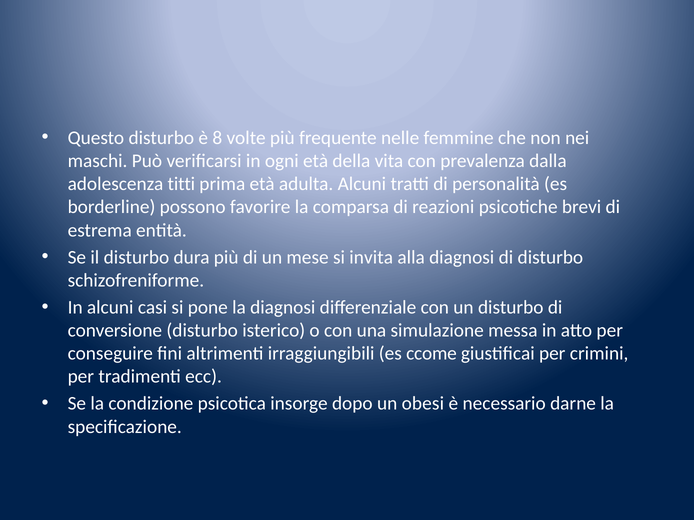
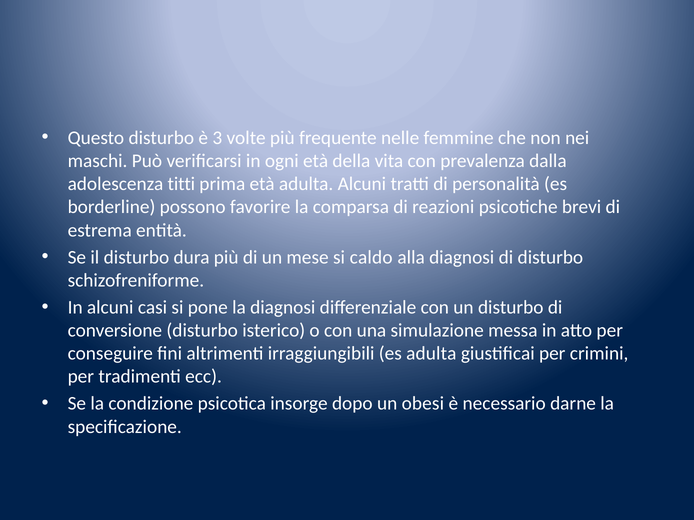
8: 8 -> 3 (217, 138)
invita: invita -> caldo (371, 257)
es ccome: ccome -> adulta (431, 354)
